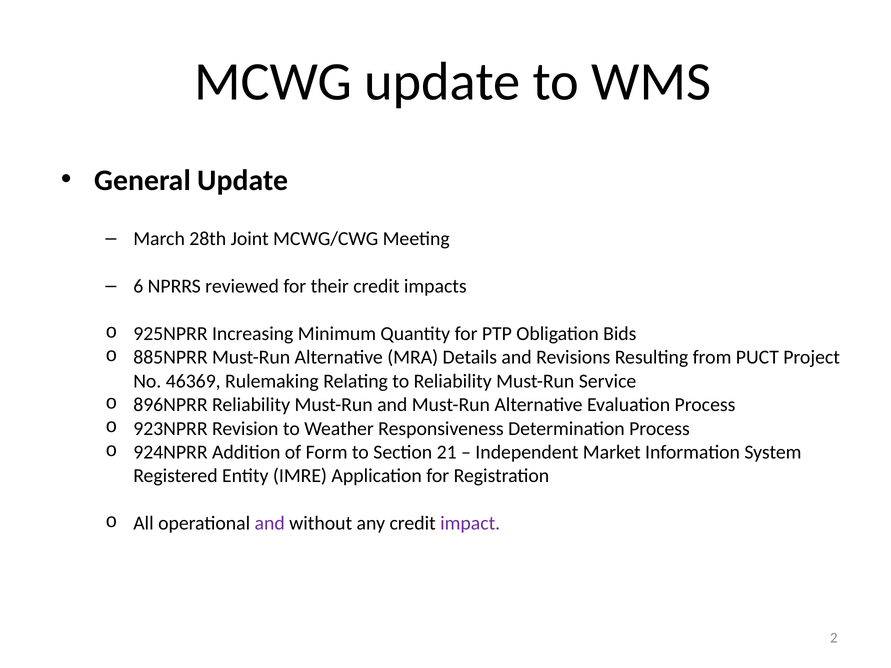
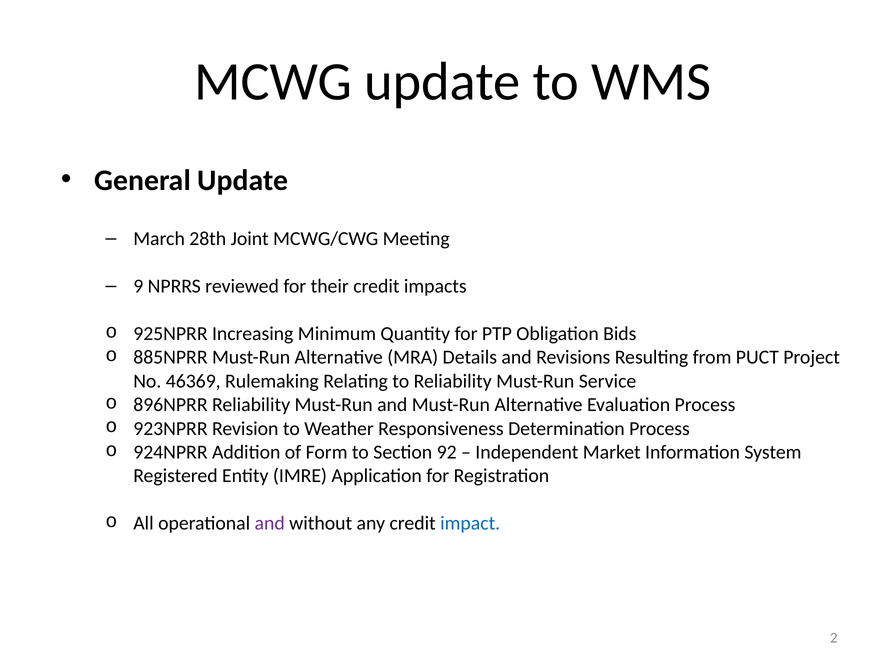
6: 6 -> 9 (138, 286)
21: 21 -> 92 (447, 452)
impact colour: purple -> blue (470, 524)
